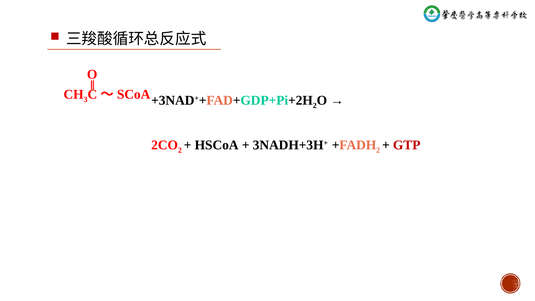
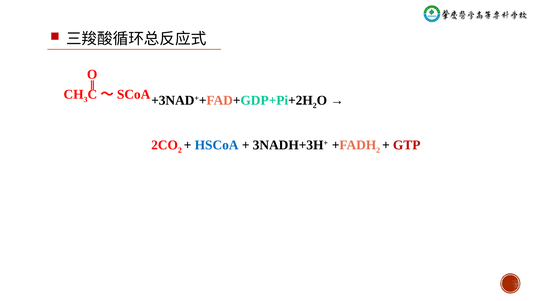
HSCoA colour: black -> blue (217, 145)
